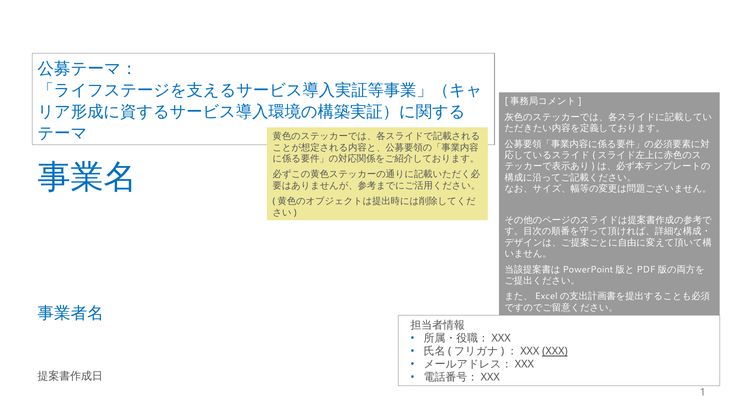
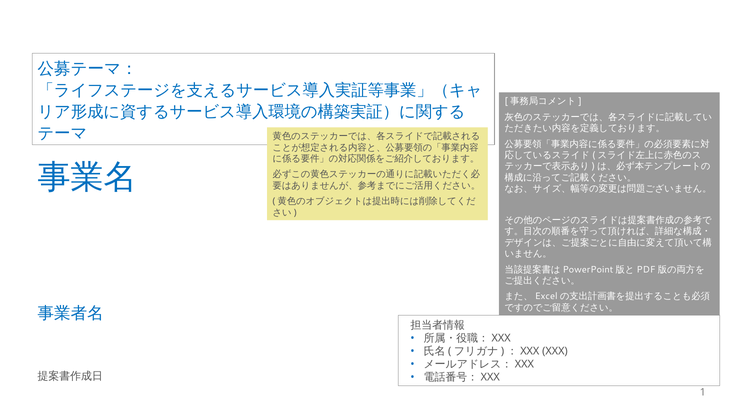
XXX underline: present -> none (555, 352)
